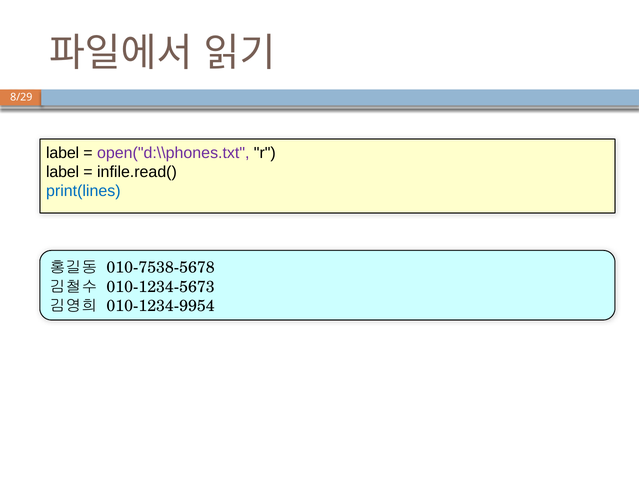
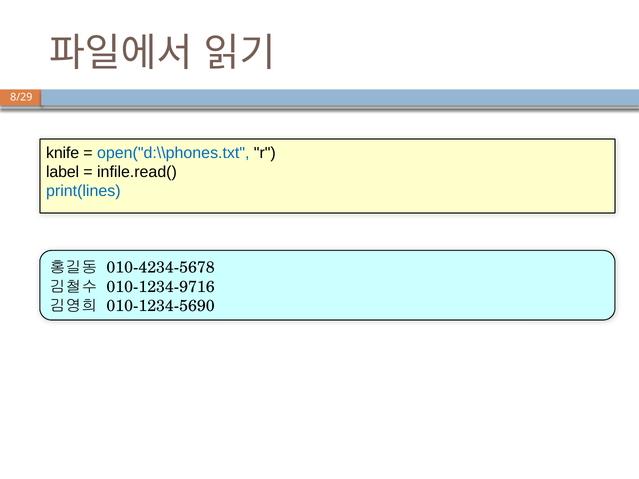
label: label -> knife (63, 153)
open("d:\\phones.txt colour: purple -> blue (173, 153)
010-7538-5678: 010-7538-5678 -> 010-4234-5678 (161, 268)
010-1234-5673: 010-1234-5673 -> 010-1234-9716 (161, 287)
010-1234-9954: 010-1234-9954 -> 010-1234-5690 (161, 306)
